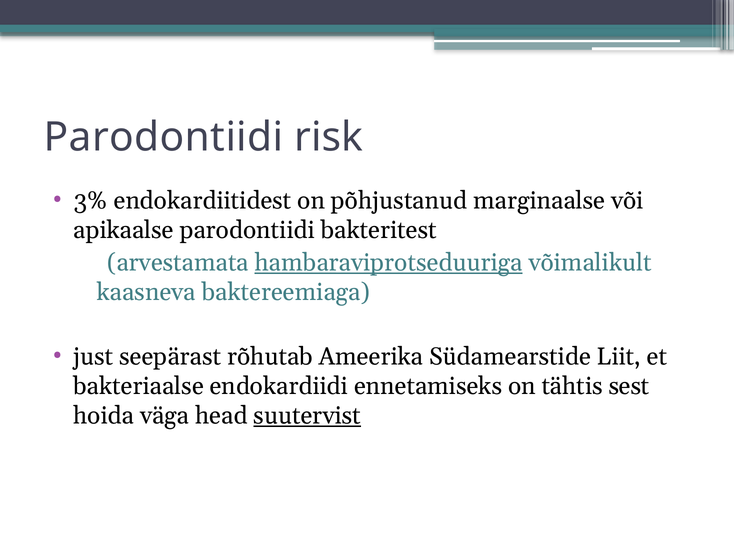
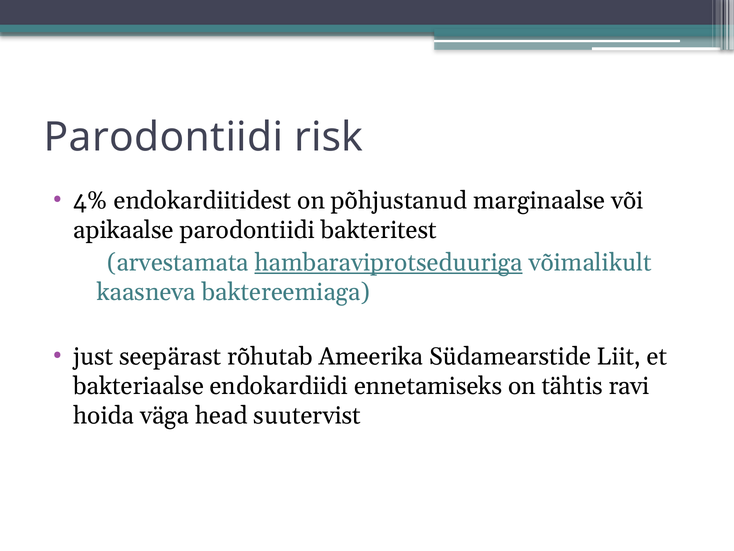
3%: 3% -> 4% (90, 201)
sest: sest -> ravi (629, 386)
suutervist underline: present -> none (307, 415)
